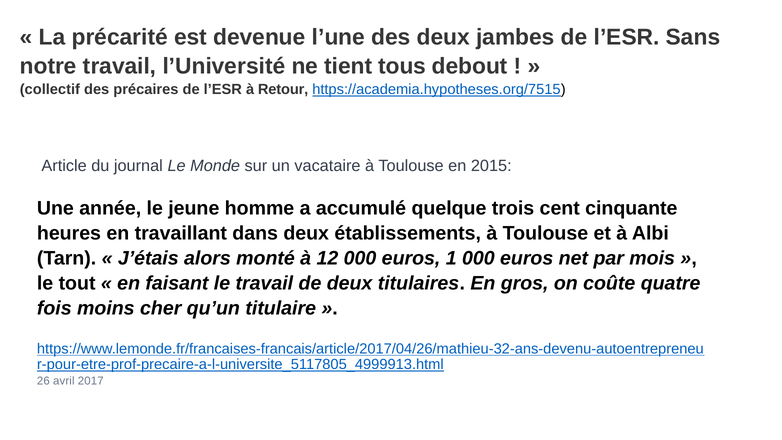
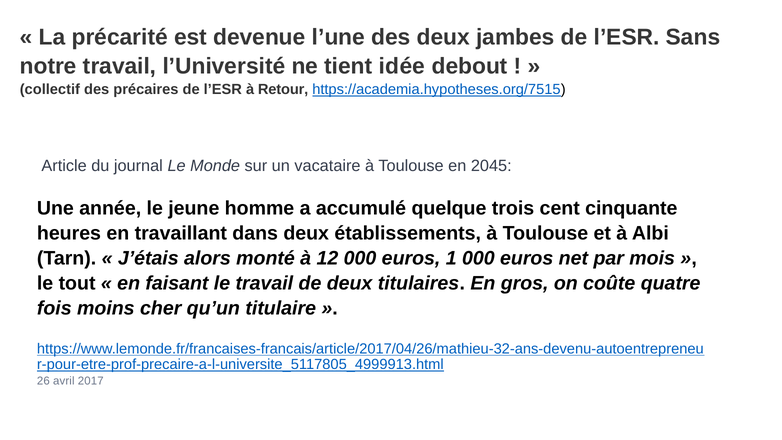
tous: tous -> idée (402, 66)
2015: 2015 -> 2045 (491, 166)
